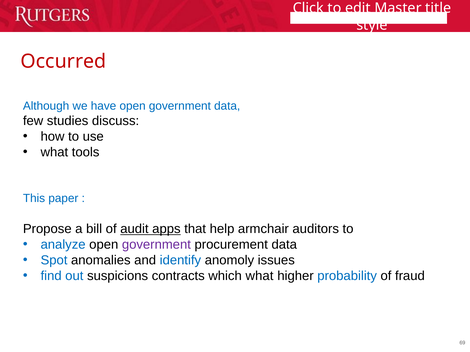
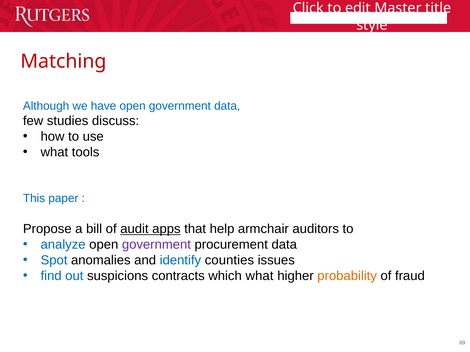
Occurred: Occurred -> Matching (63, 62)
anomoly: anomoly -> counties (229, 261)
probability colour: blue -> orange (347, 276)
